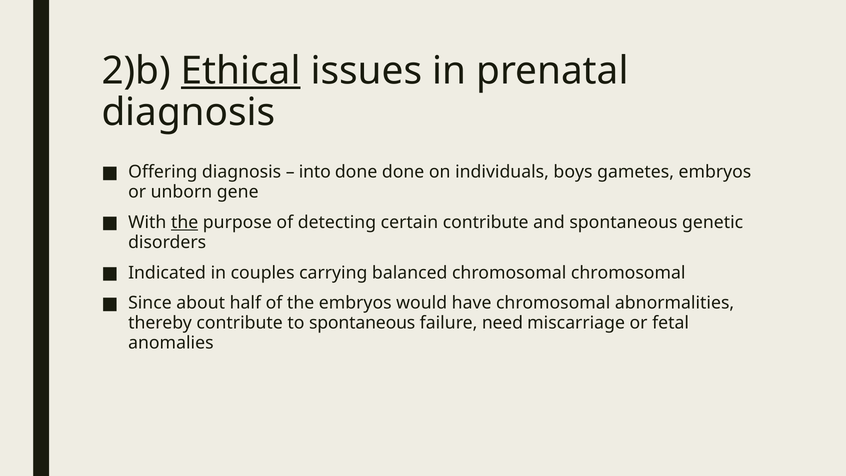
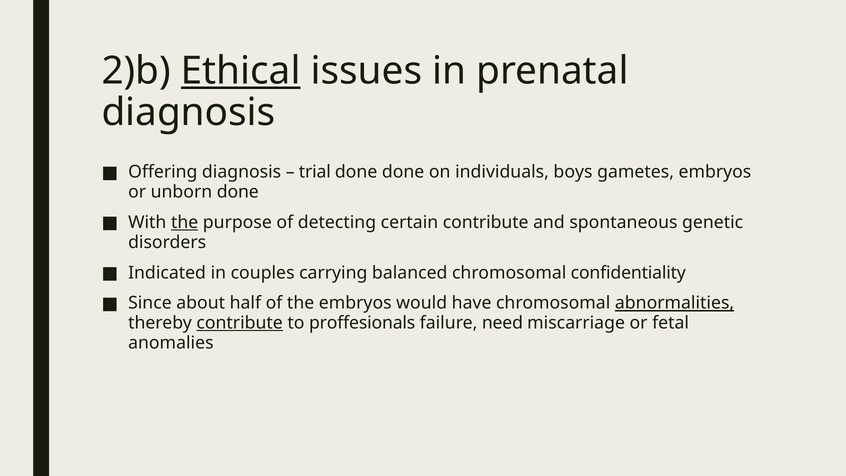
into: into -> trial (315, 172)
unborn gene: gene -> done (238, 192)
chromosomal chromosomal: chromosomal -> confidentiality (628, 273)
abnormalities underline: none -> present (675, 303)
contribute underline: none -> present (240, 323)
to spontaneous: spontaneous -> proffesionals (362, 323)
